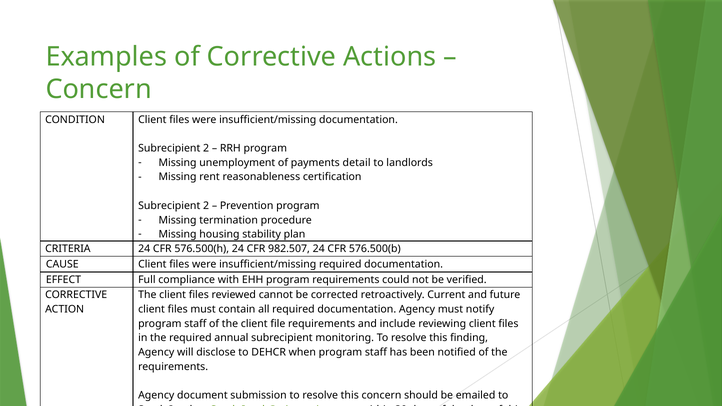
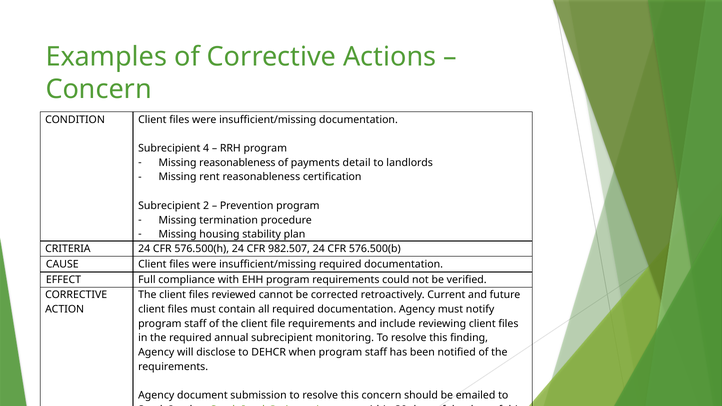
2: 2 -> 4 (206, 148)
Missing unemployment: unemployment -> reasonableness (237, 163)
